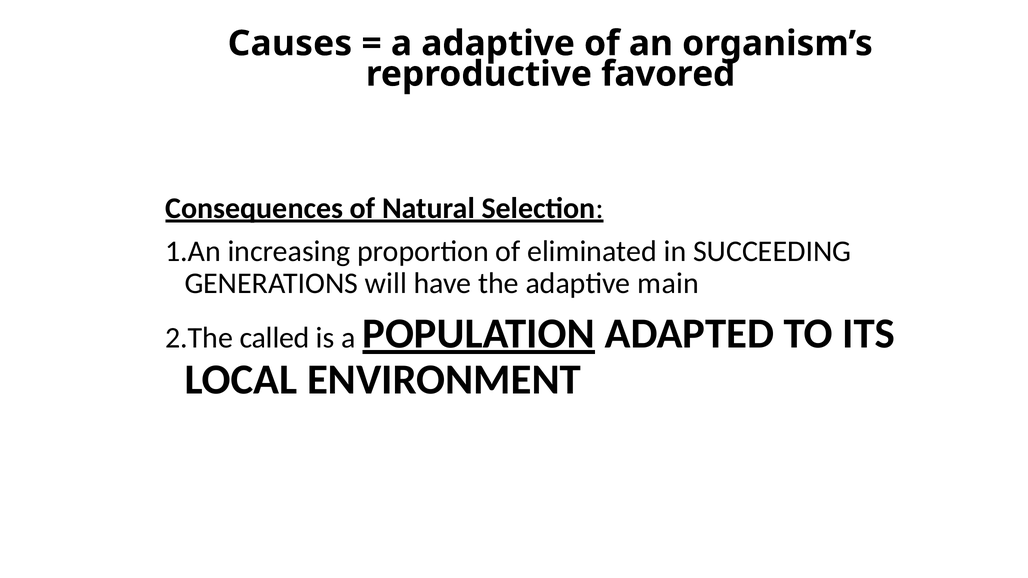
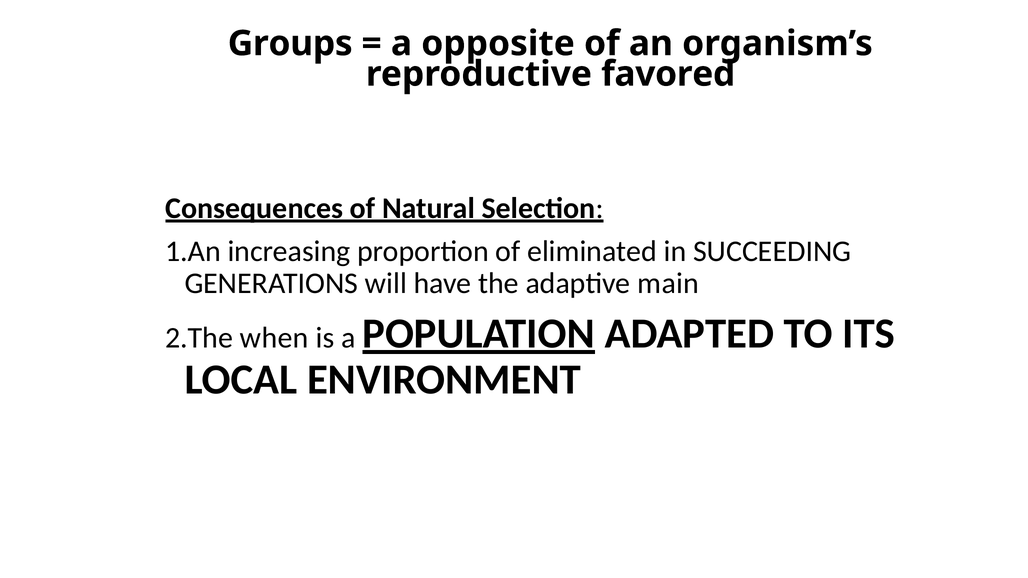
Causes: Causes -> Groups (290, 44)
a adaptive: adaptive -> opposite (498, 44)
called: called -> when (274, 338)
